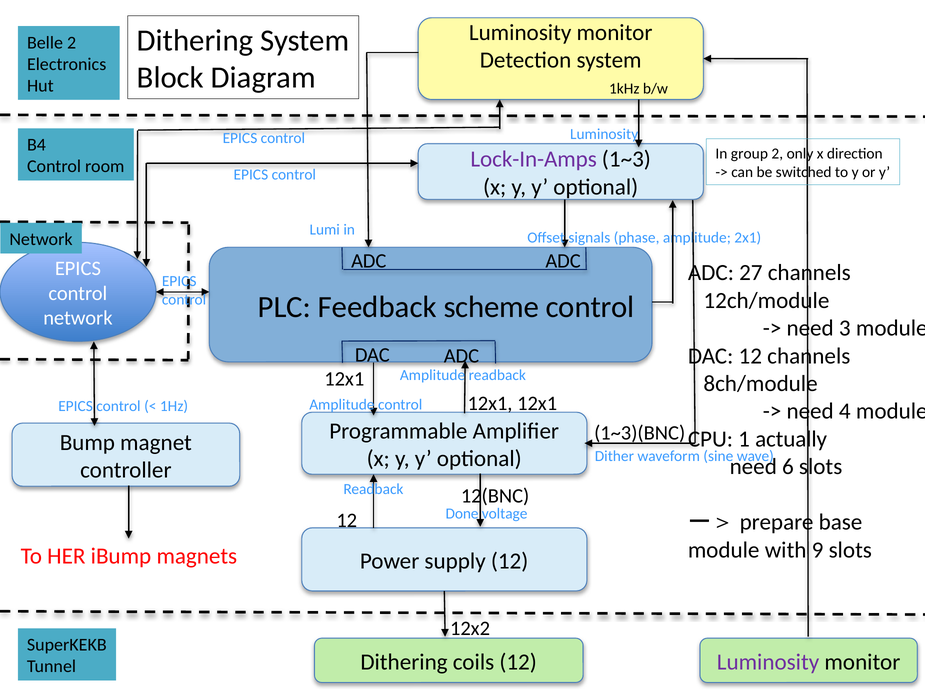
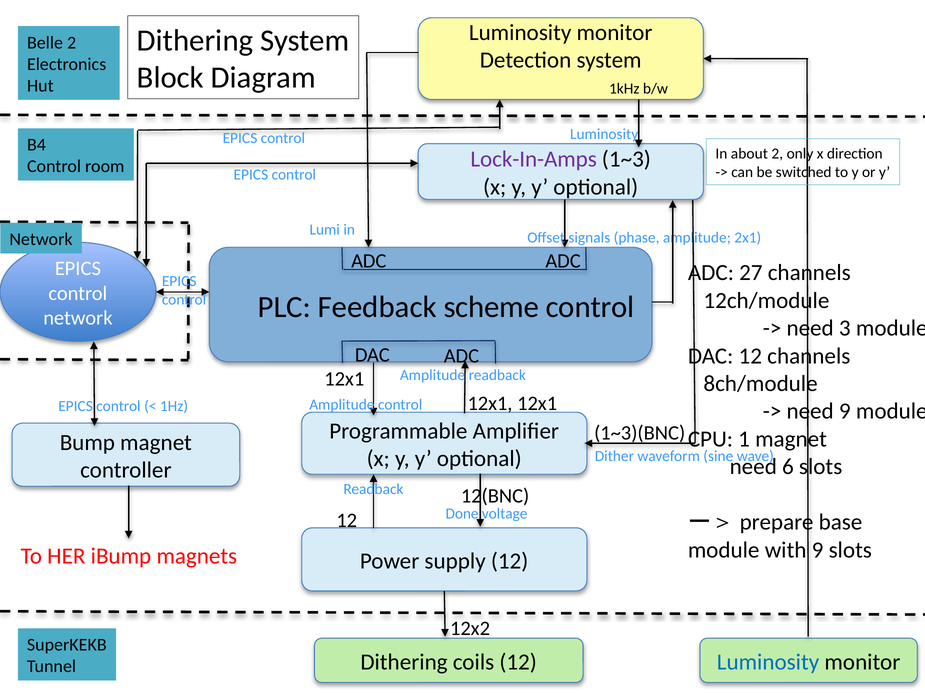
group: group -> about (749, 154)
need 4: 4 -> 9 (845, 412)
1 actually: actually -> magnet (791, 440)
Luminosity colour: purple -> blue (768, 663)
